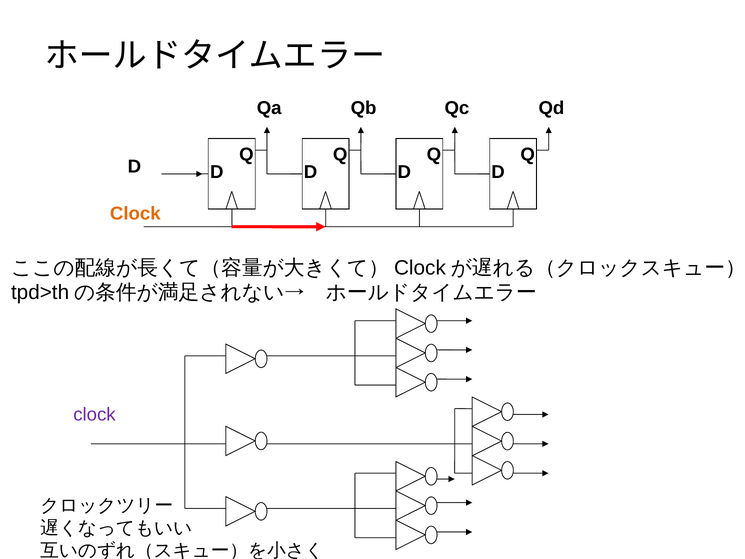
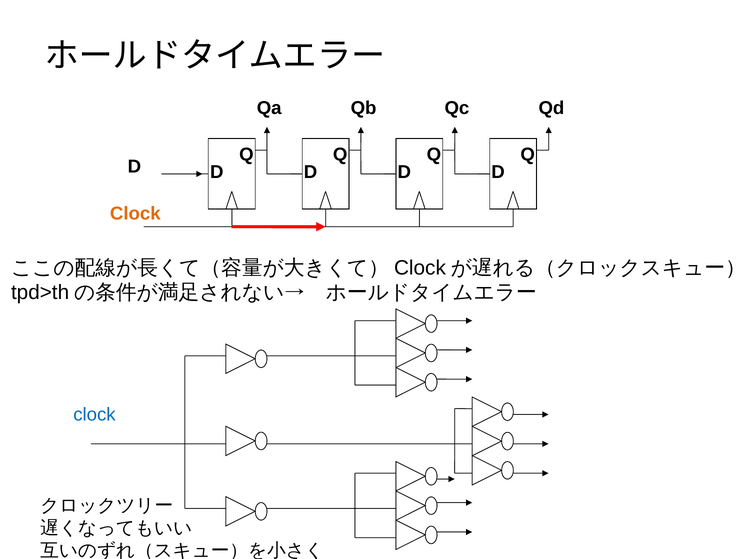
clock colour: purple -> blue (94, 414)
